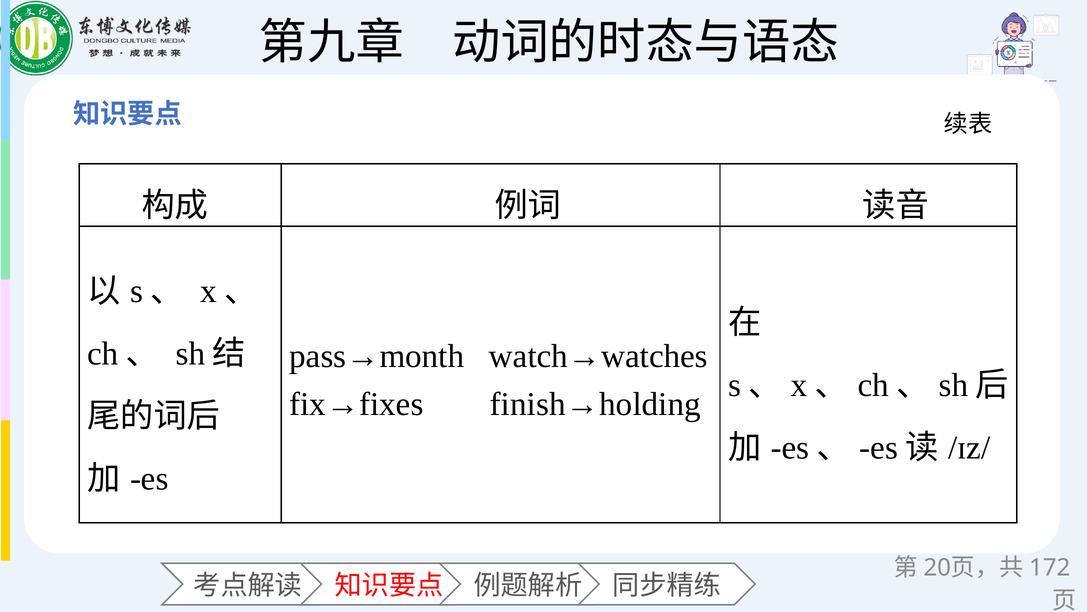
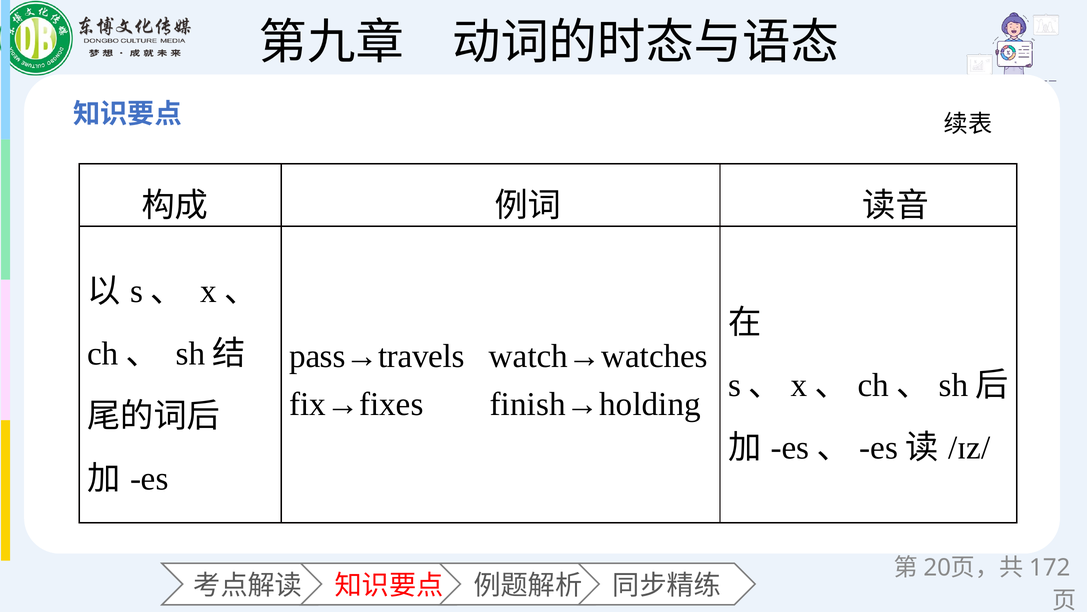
pass→month: pass→month -> pass→travels (377, 356)
